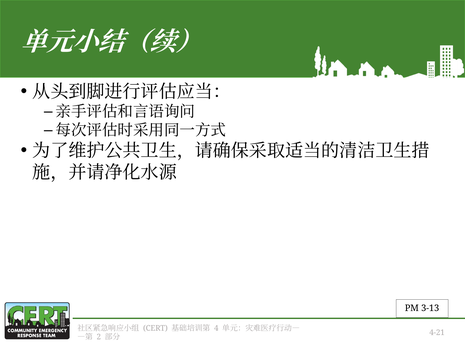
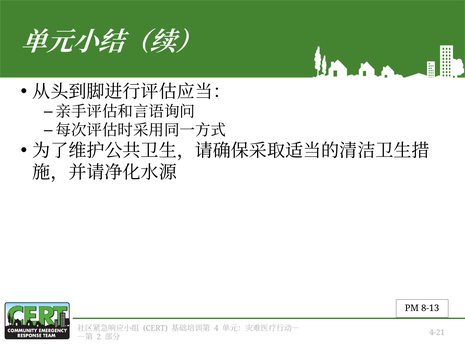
3-13: 3-13 -> 8-13 (430, 308)
